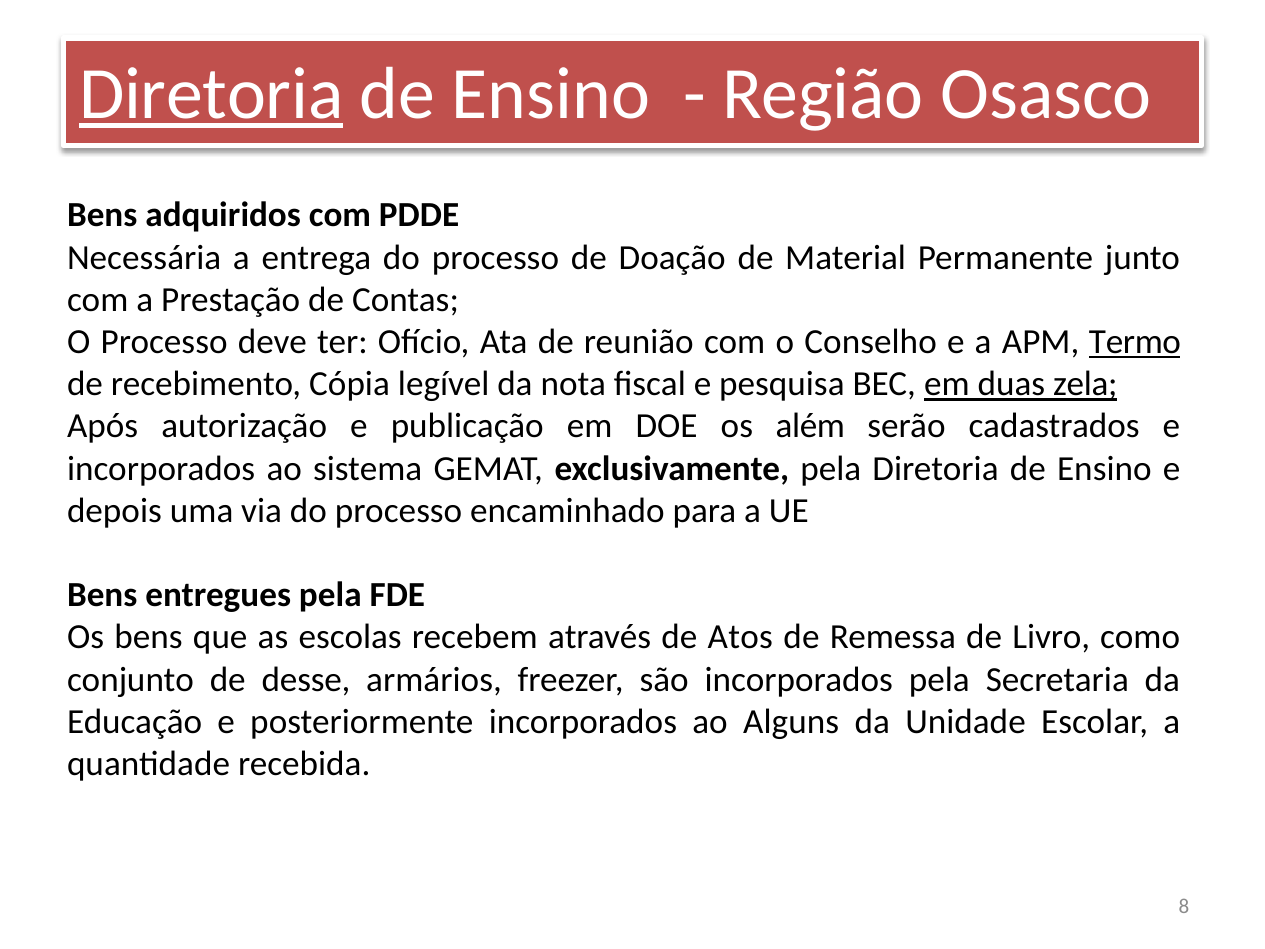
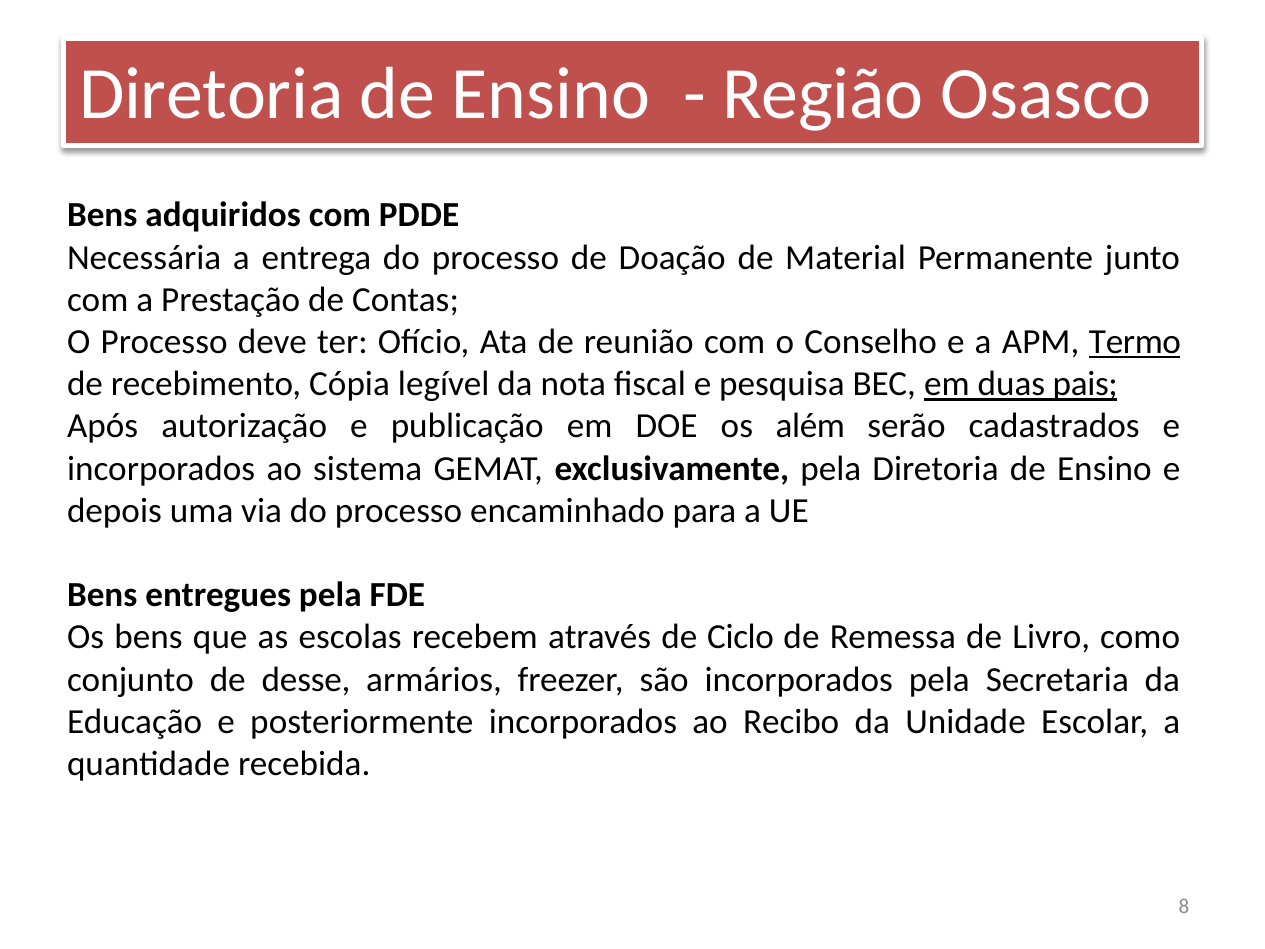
Diretoria underline: present -> none (211, 94)
zela: zela -> pais (1085, 384)
Atos: Atos -> Ciclo (741, 637)
Alguns: Alguns -> Recibo (791, 721)
